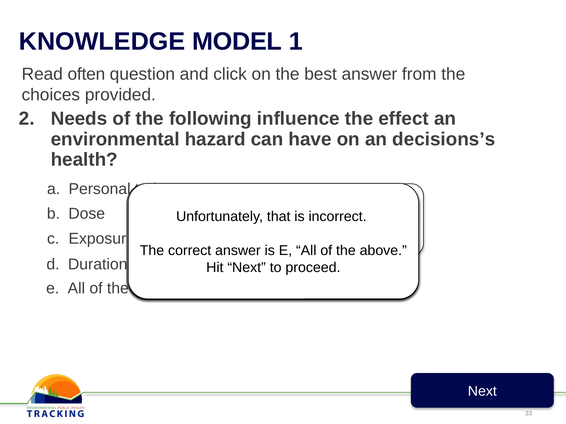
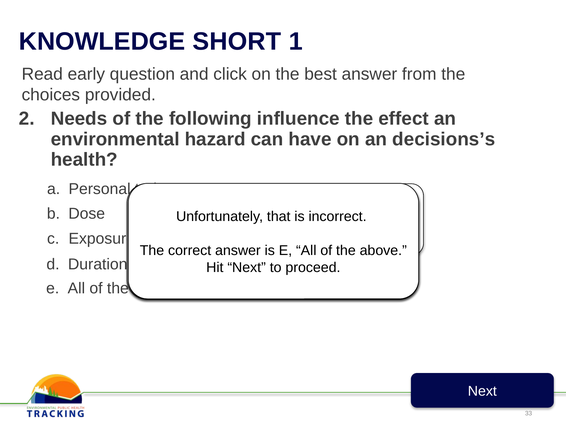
MODEL: MODEL -> SHORT (237, 42)
often: often -> early (86, 74)
